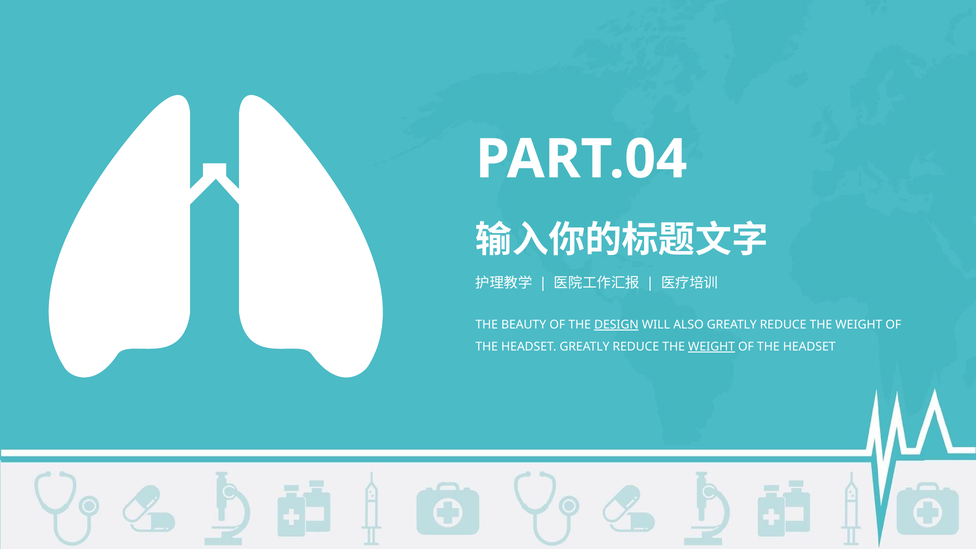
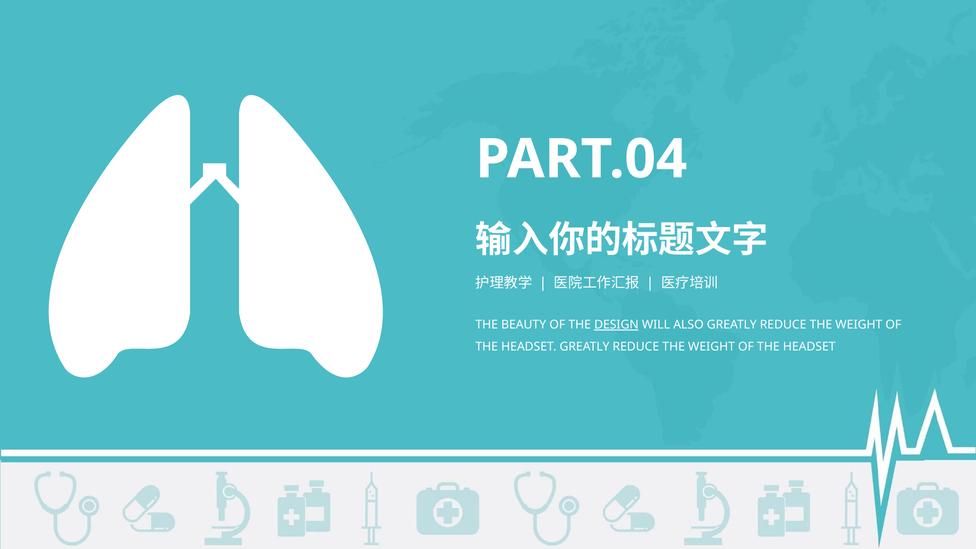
WEIGHT underline: present -> none (712, 347)
